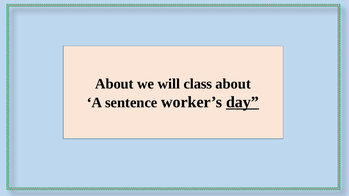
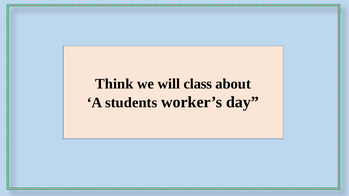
About: About -> Think (114, 84)
sentence: sentence -> students (131, 103)
day underline: present -> none (242, 102)
